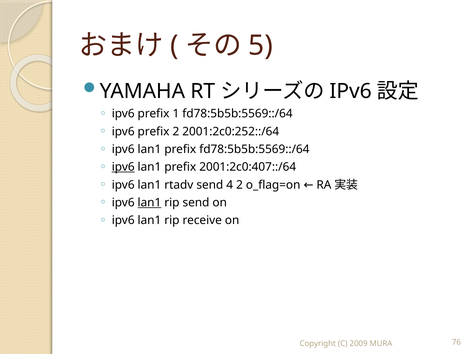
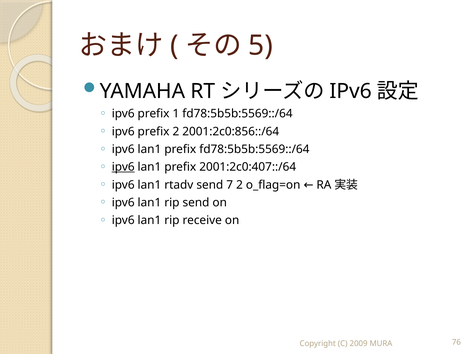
2001:2c0:252::/64: 2001:2c0:252::/64 -> 2001:2c0:856::/64 (231, 132)
4: 4 -> 7 (230, 185)
lan1 underline: present -> none (149, 203)
